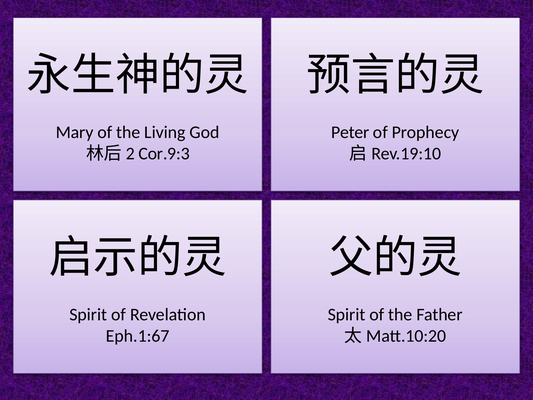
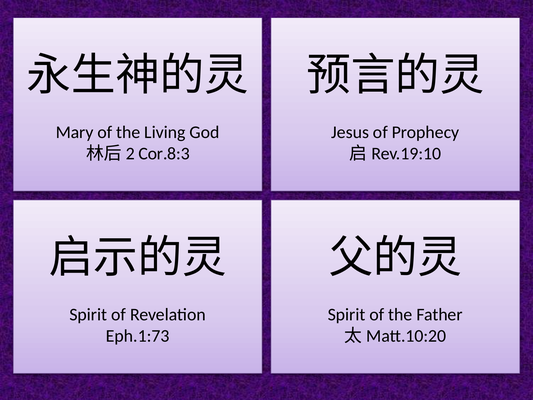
Peter: Peter -> Jesus (350, 132)
Cor.9:3: Cor.9:3 -> Cor.8:3 (164, 154)
Eph.1:67: Eph.1:67 -> Eph.1:73 (138, 336)
